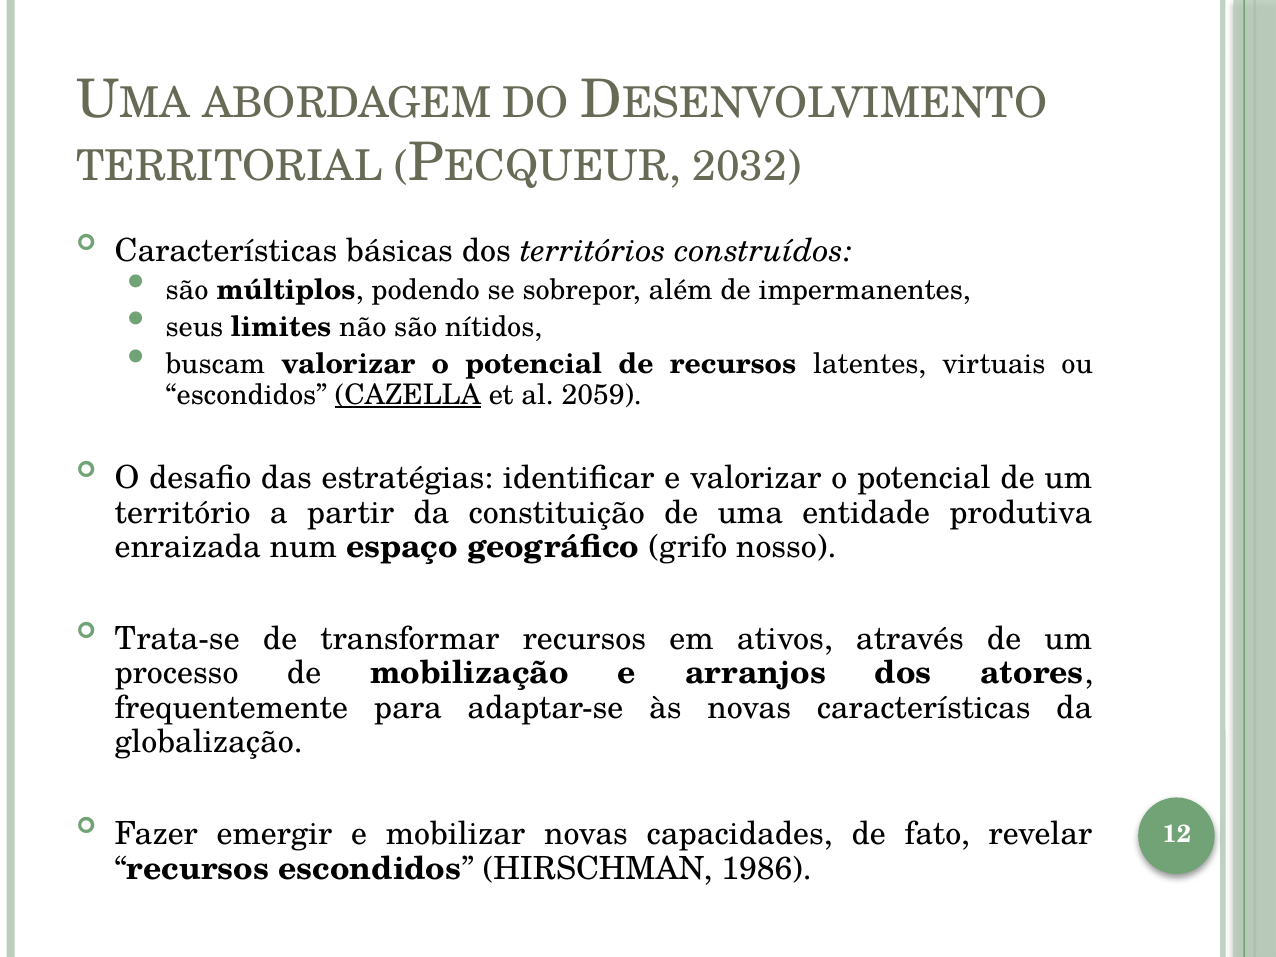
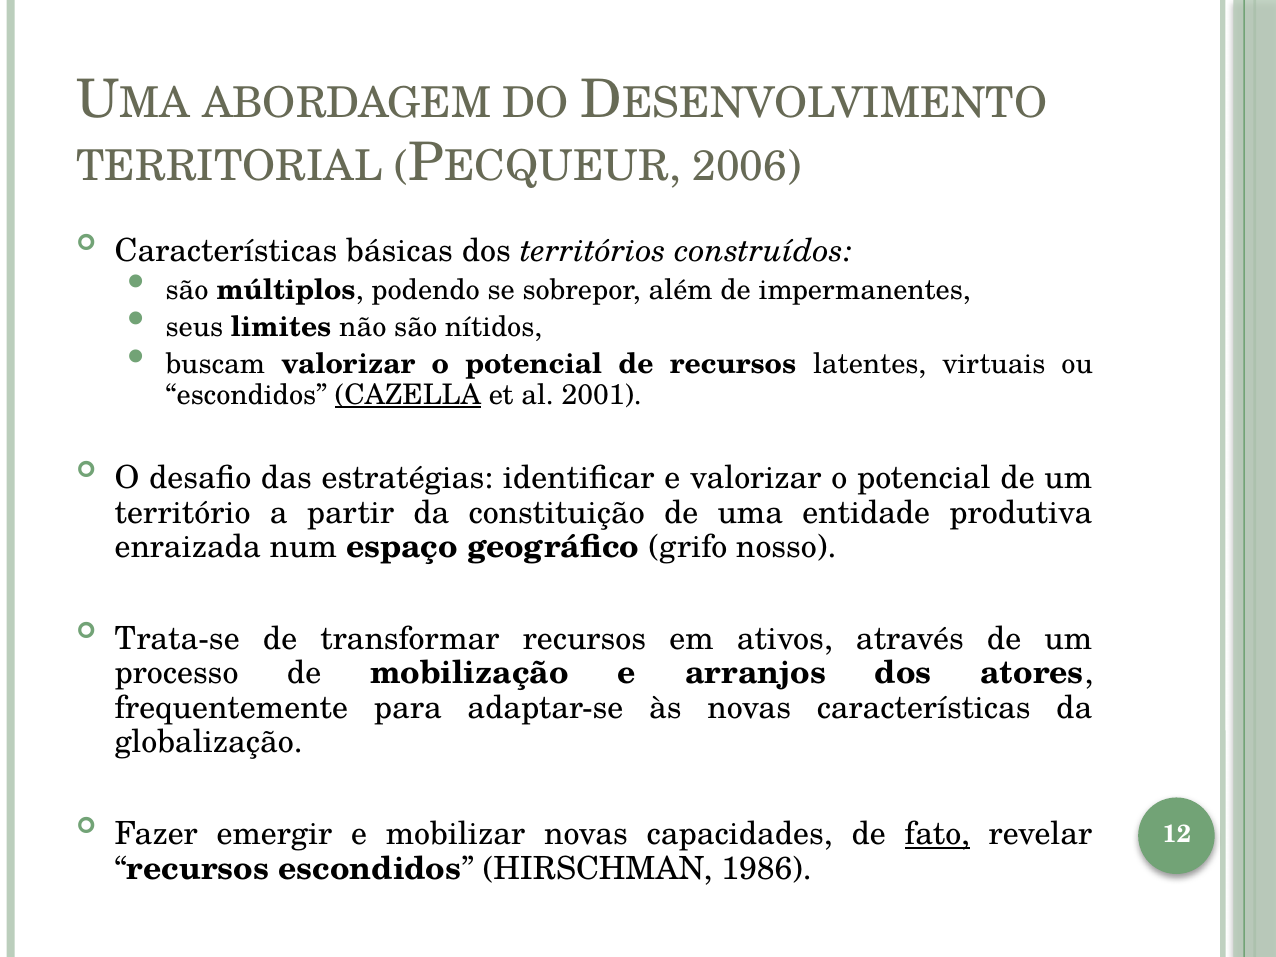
2032: 2032 -> 2006 (747, 167)
2059: 2059 -> 2001 (602, 395)
fato underline: none -> present (937, 834)
